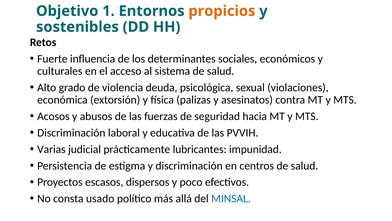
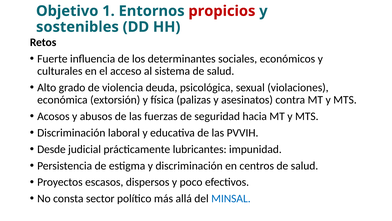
propicios colour: orange -> red (222, 11)
Varias: Varias -> Desde (51, 149)
usado: usado -> sector (100, 198)
